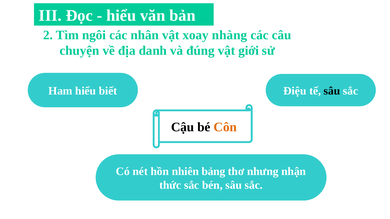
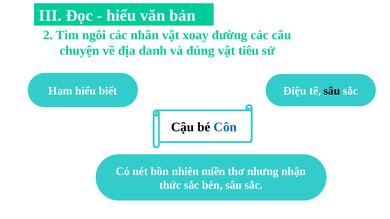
nhàng: nhàng -> đường (230, 35)
giới: giới -> tiêu (249, 51)
Côn colour: orange -> blue (225, 127)
bảng: bảng -> miền (213, 172)
